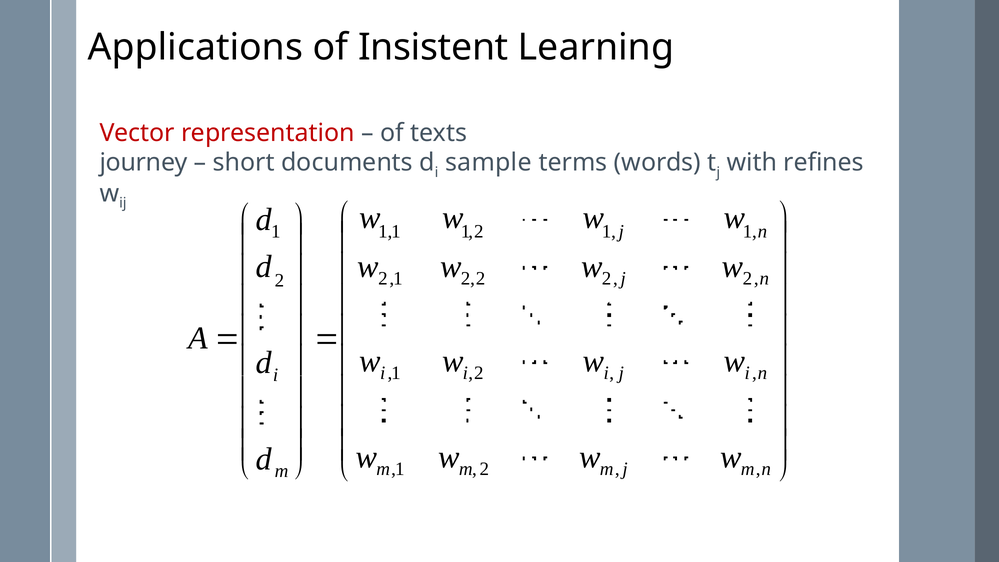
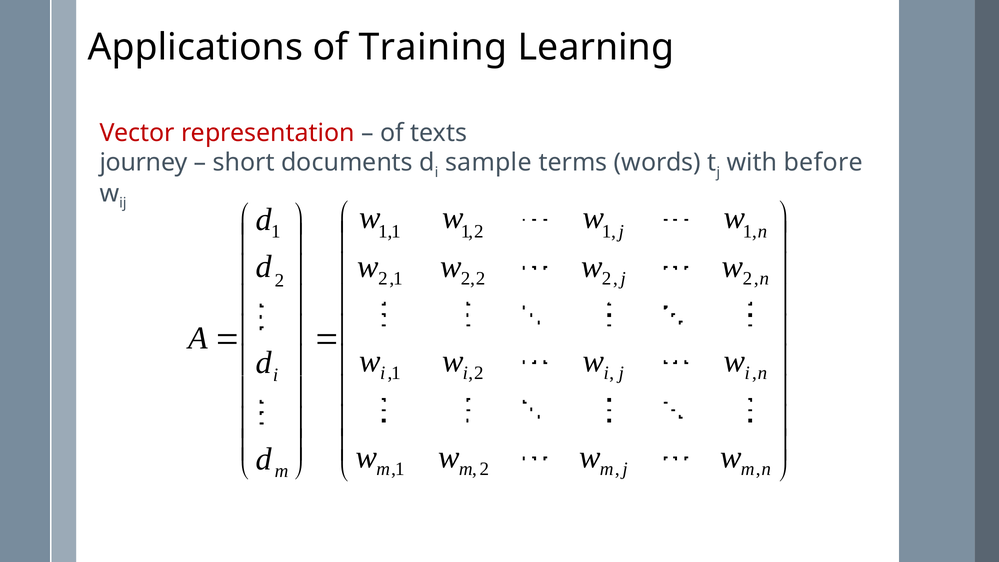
Insistent: Insistent -> Training (433, 48)
refines: refines -> before (823, 163)
